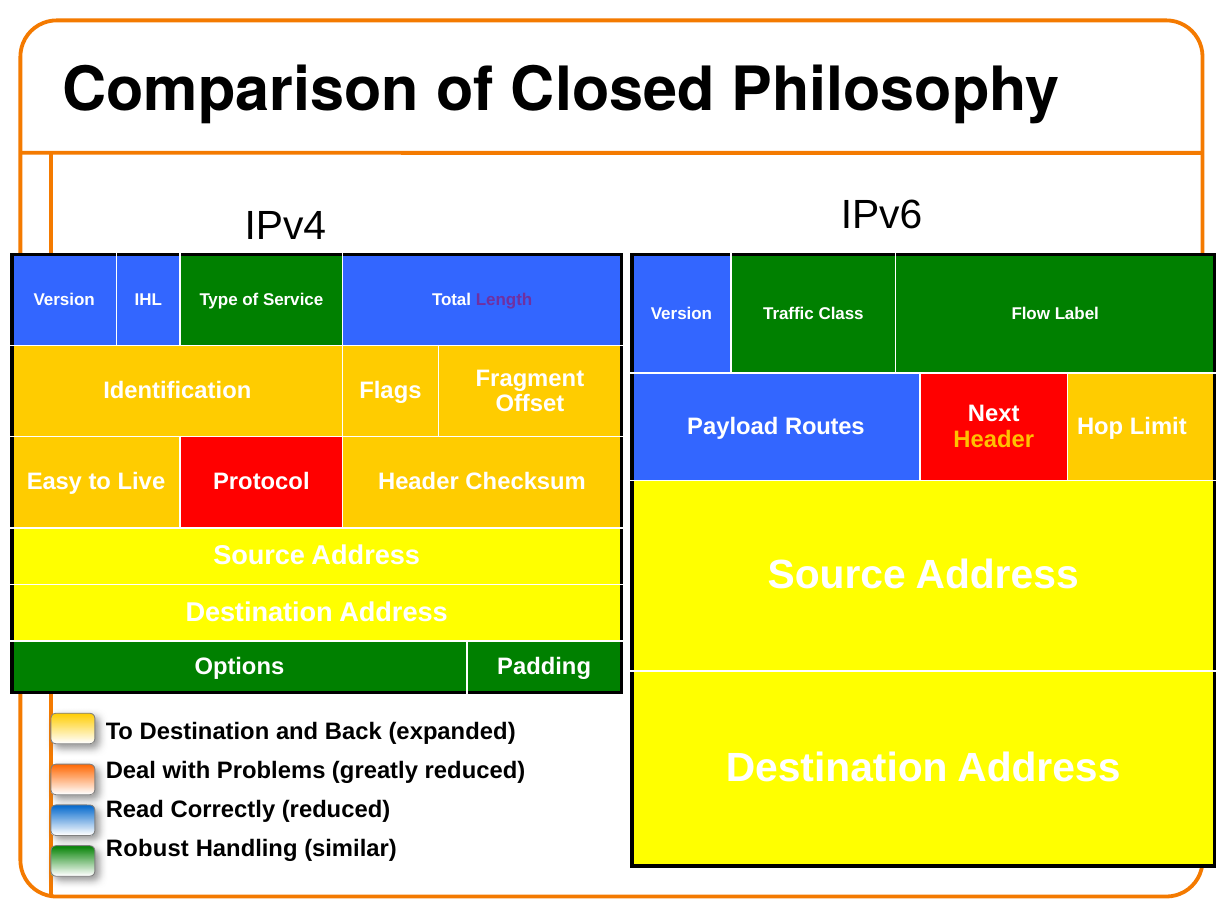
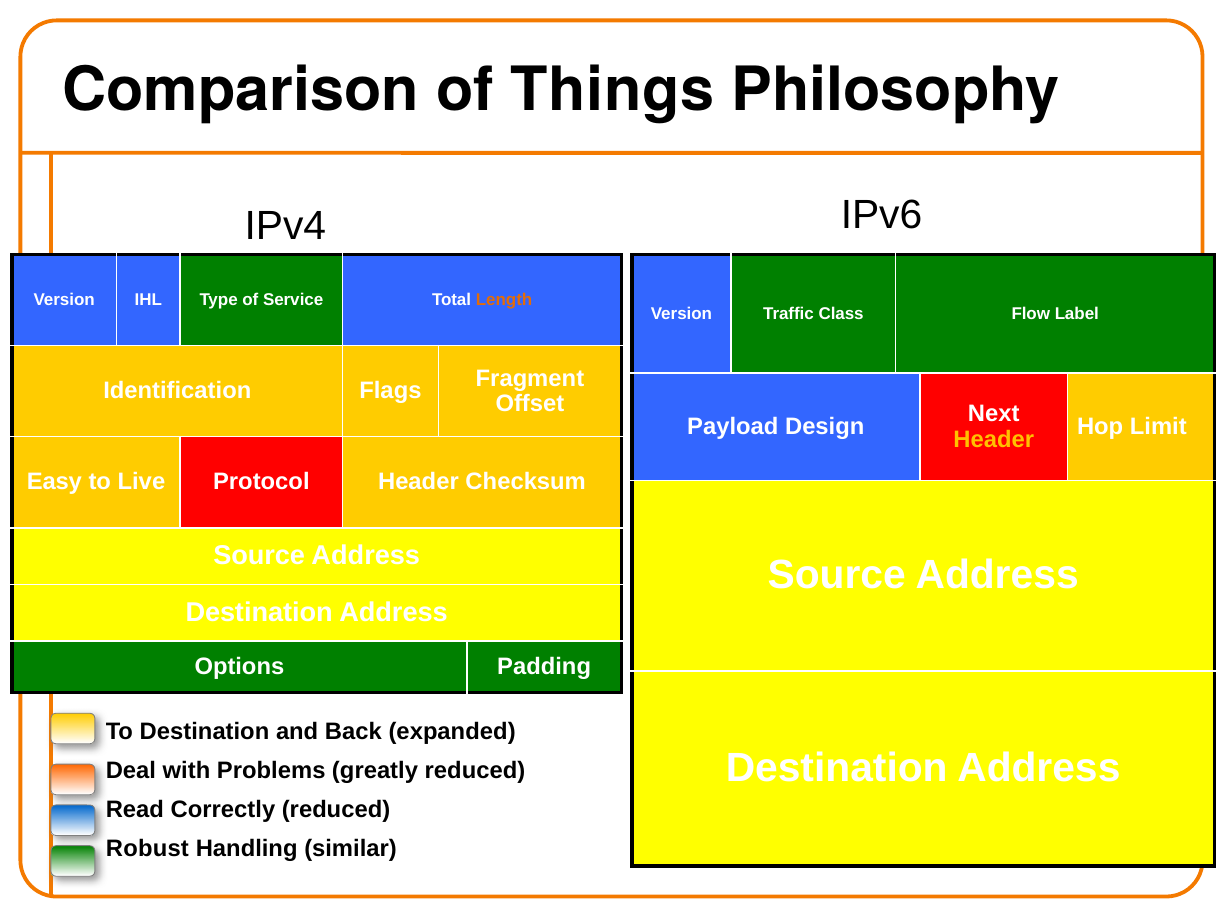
Closed: Closed -> Things (613, 91)
Length colour: purple -> orange (504, 300)
Routes: Routes -> Design (825, 427)
